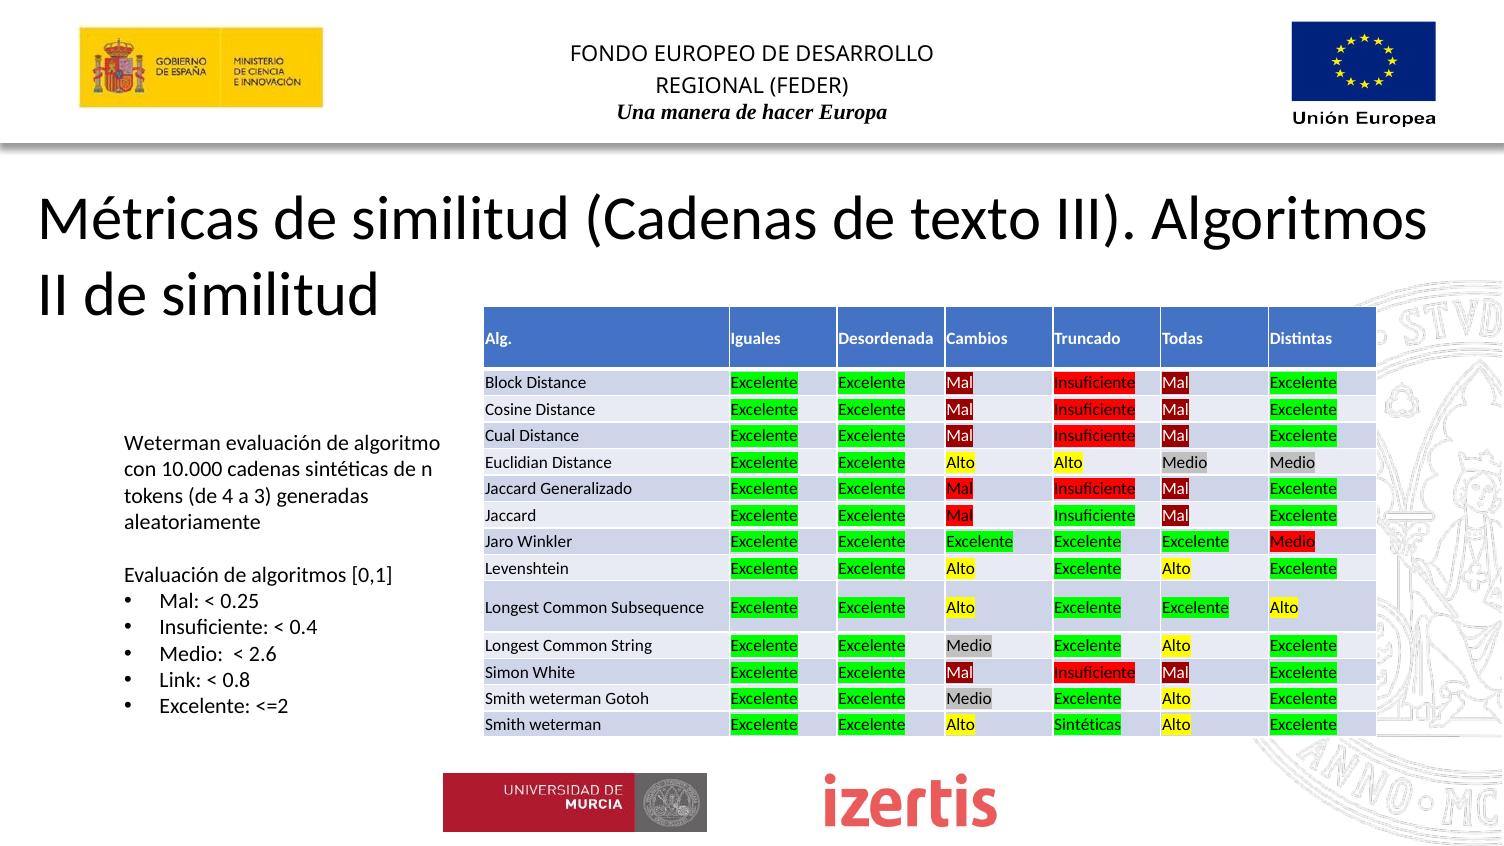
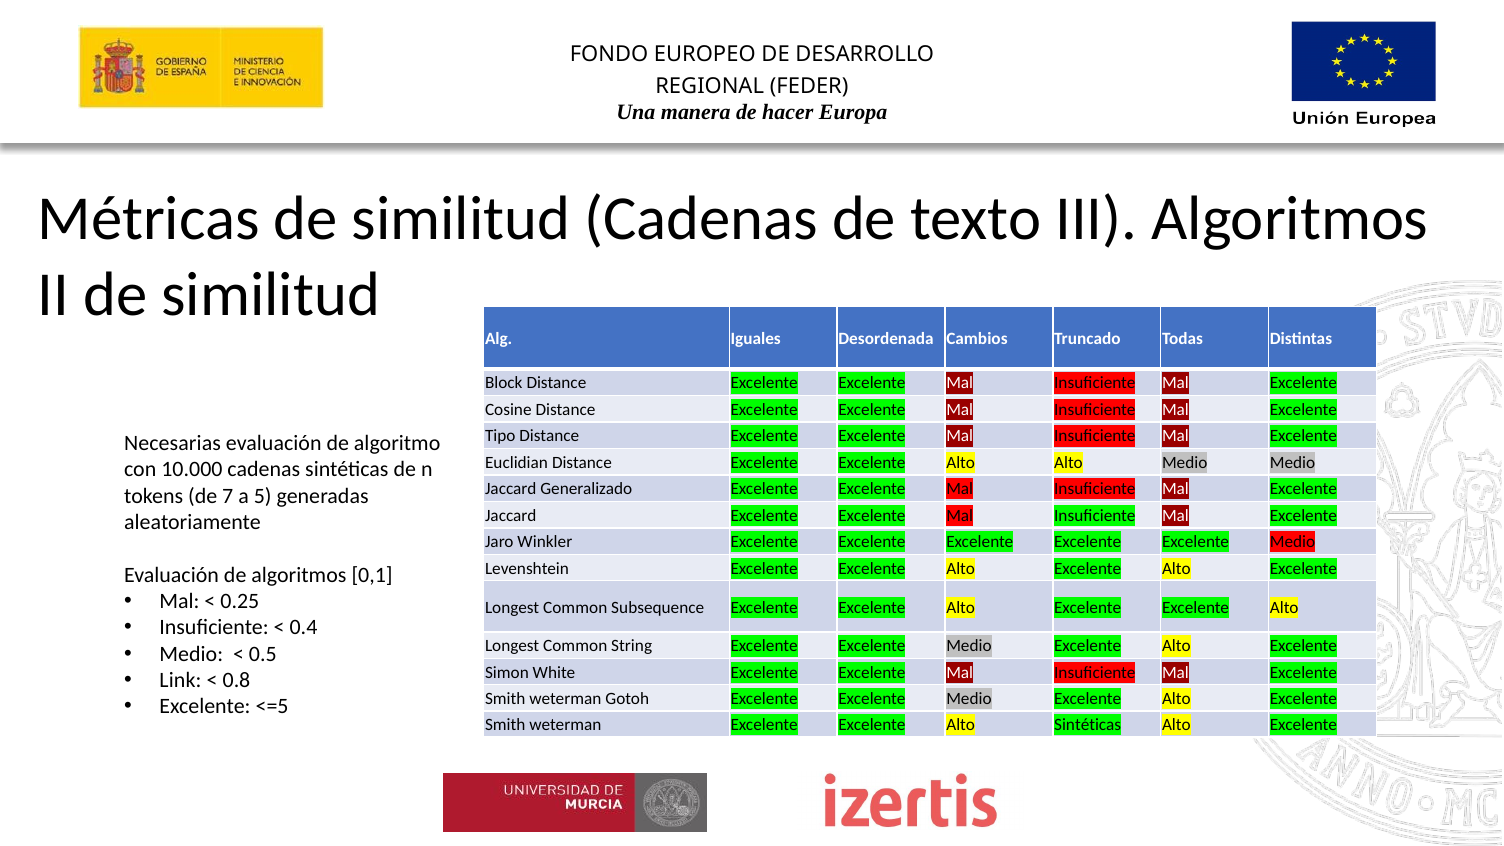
Cual: Cual -> Tipo (500, 436)
Weterman: Weterman -> Necesarias (173, 443)
4: 4 -> 7 (228, 496)
3: 3 -> 5 (263, 496)
2.6: 2.6 -> 0.5 (263, 654)
<=2: <=2 -> <=5 (272, 707)
